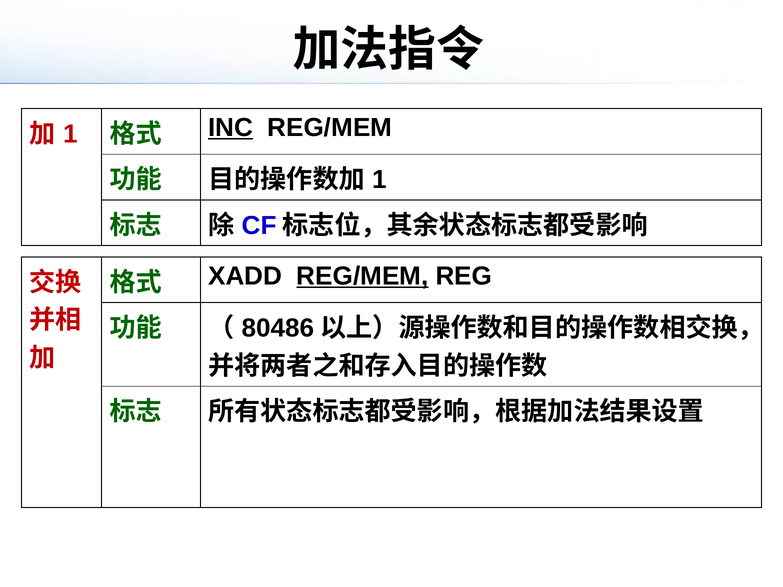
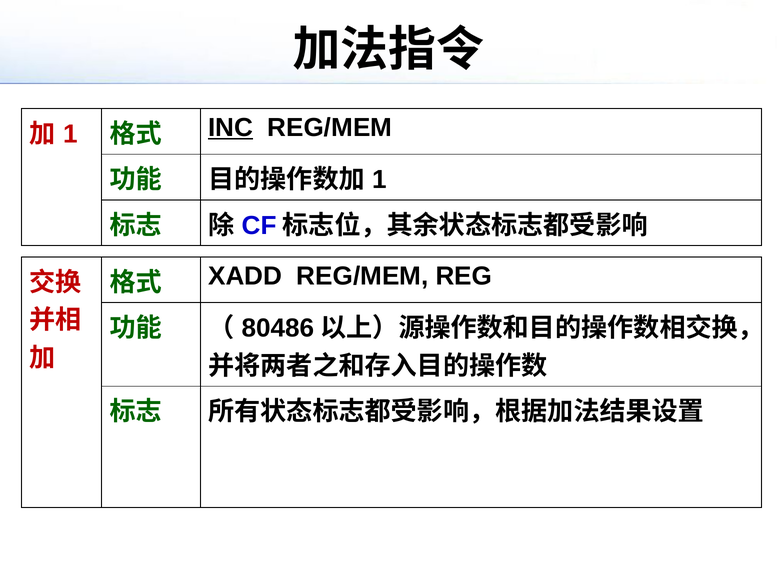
REG/MEM underline: present -> none (362, 276)
